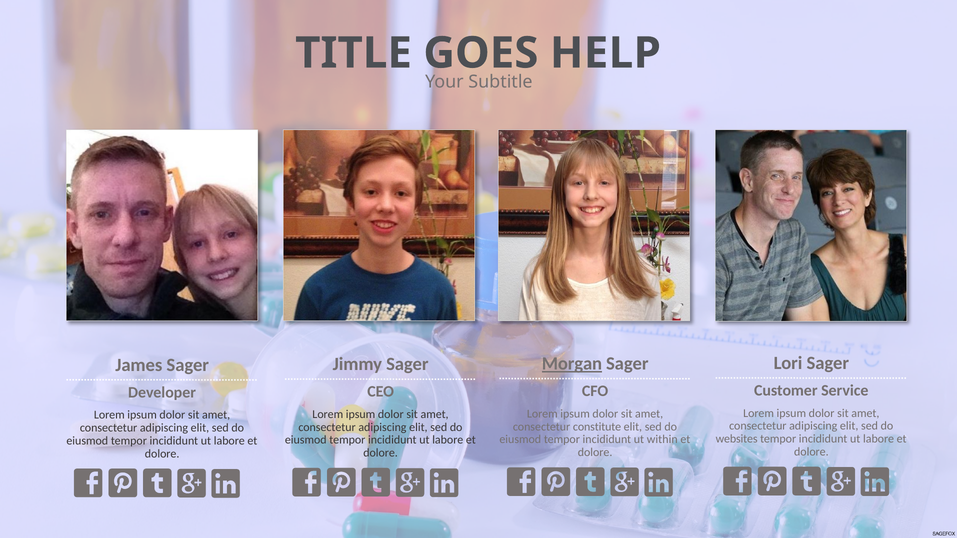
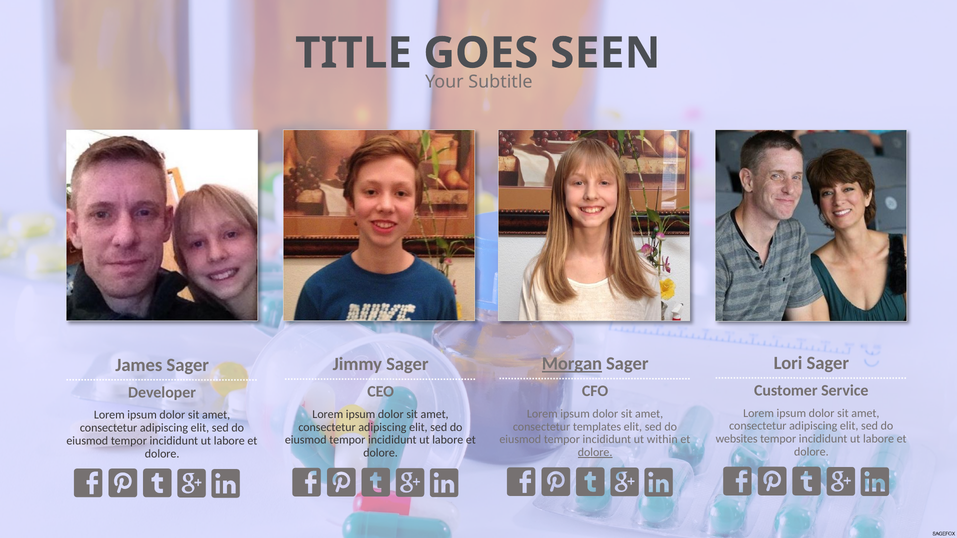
HELP: HELP -> SEEN (605, 53)
constitute: constitute -> templates (597, 427)
dolore underline: none -> present (595, 453)
